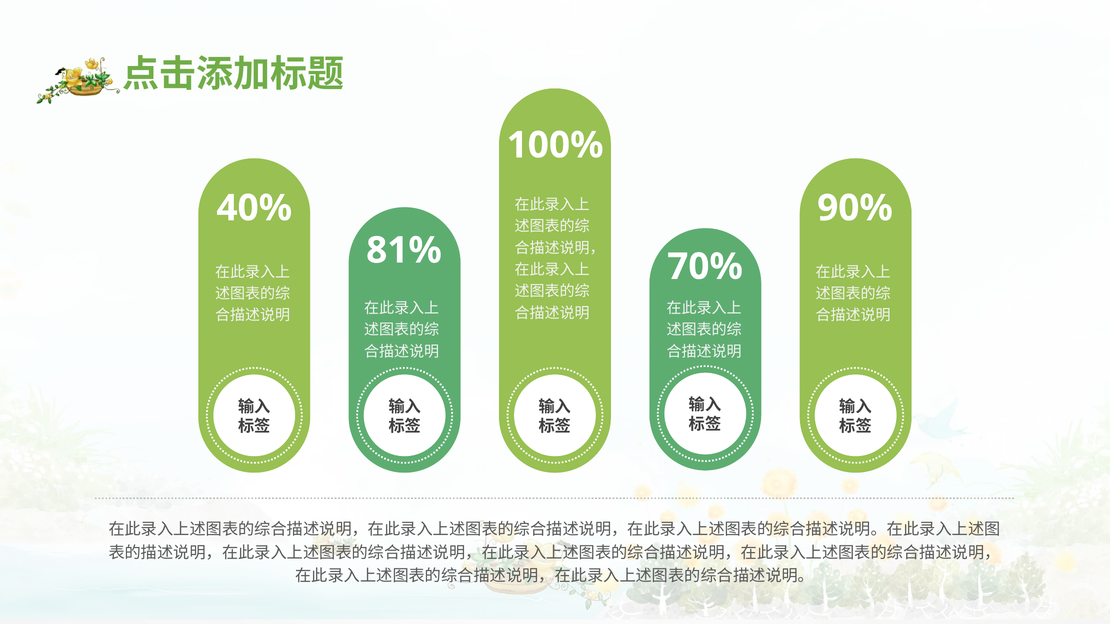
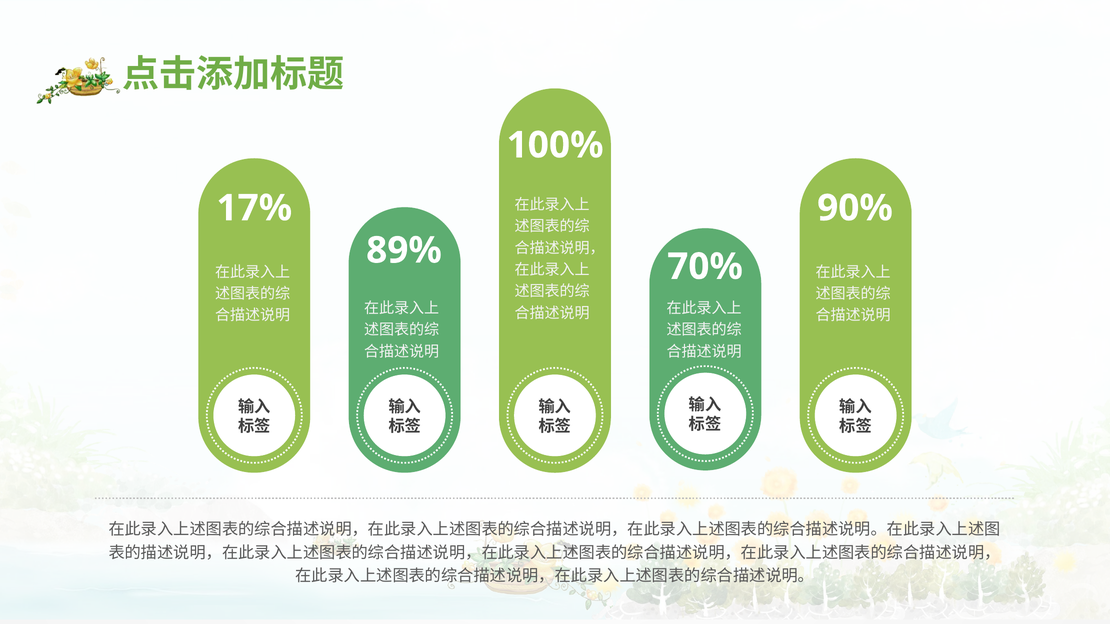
40%: 40% -> 17% (254, 208)
81%: 81% -> 89% (404, 251)
